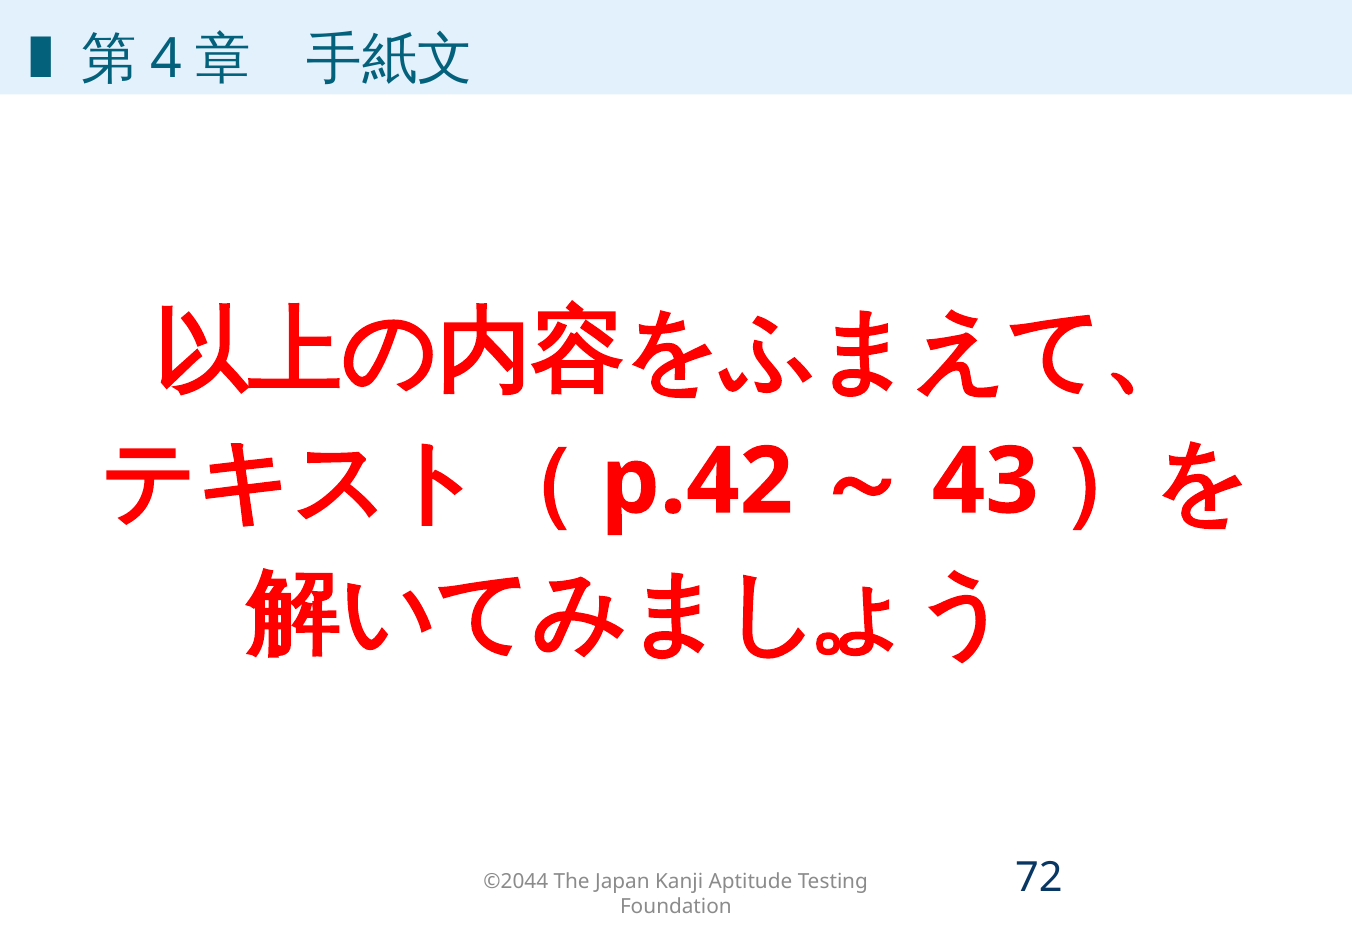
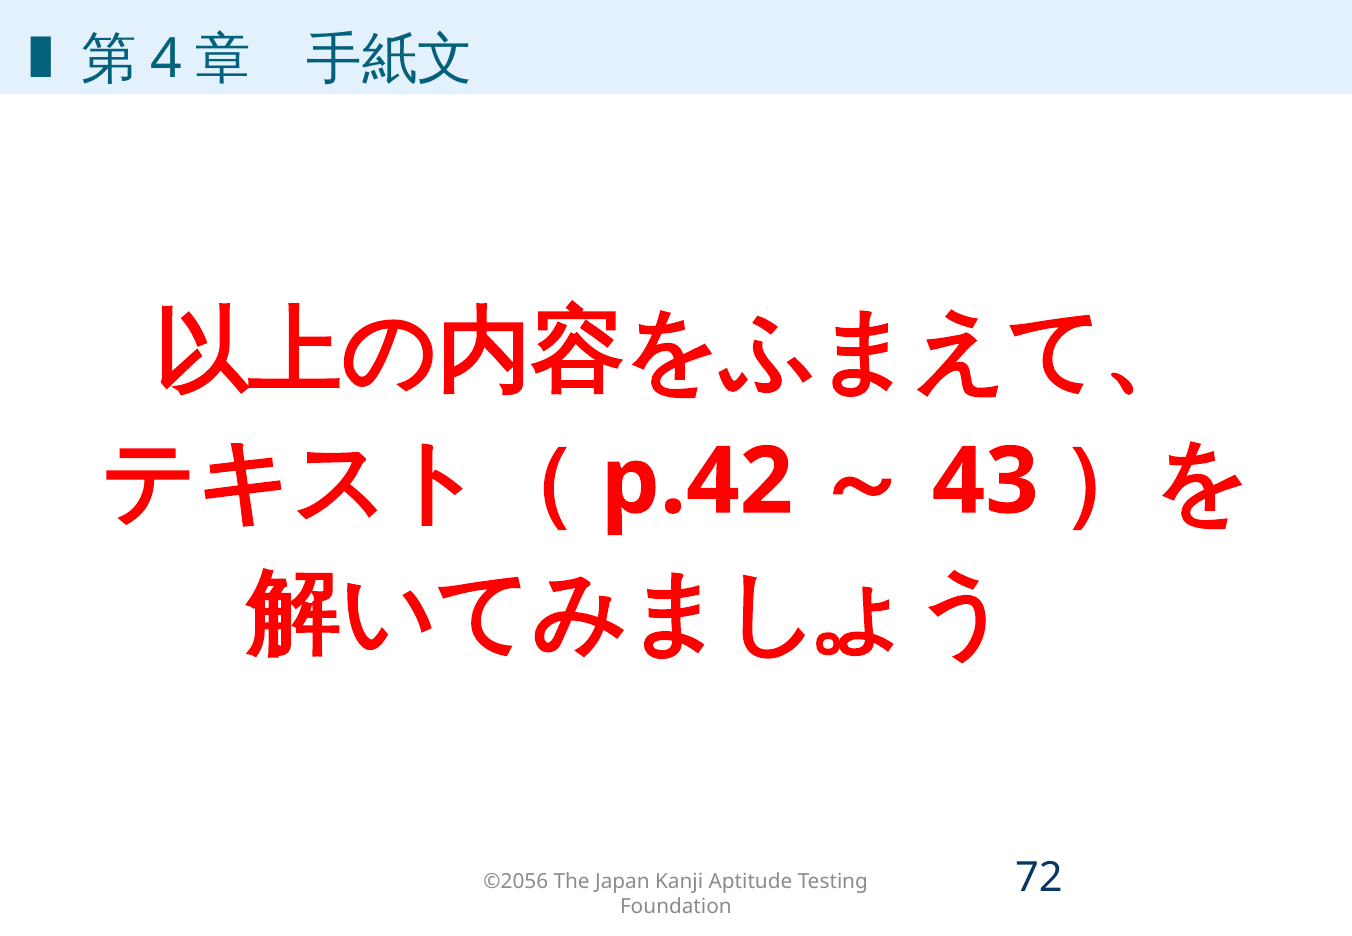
©2044: ©2044 -> ©2056 (516, 882)
